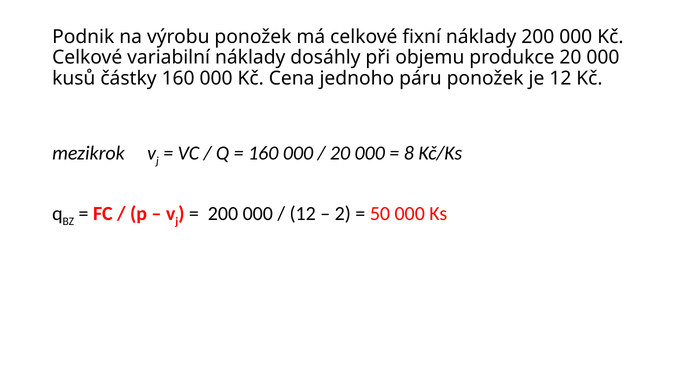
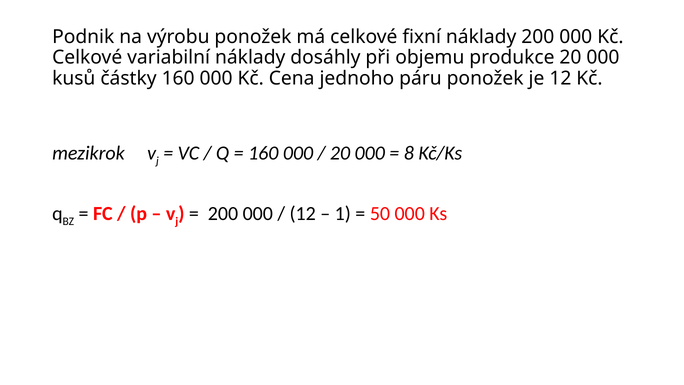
2: 2 -> 1 (343, 214)
